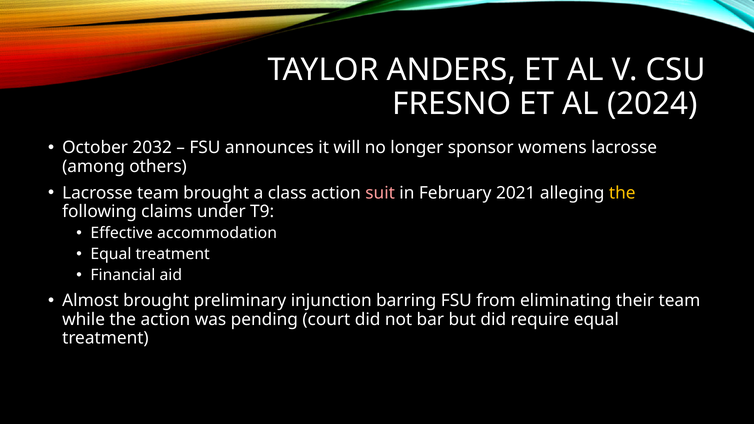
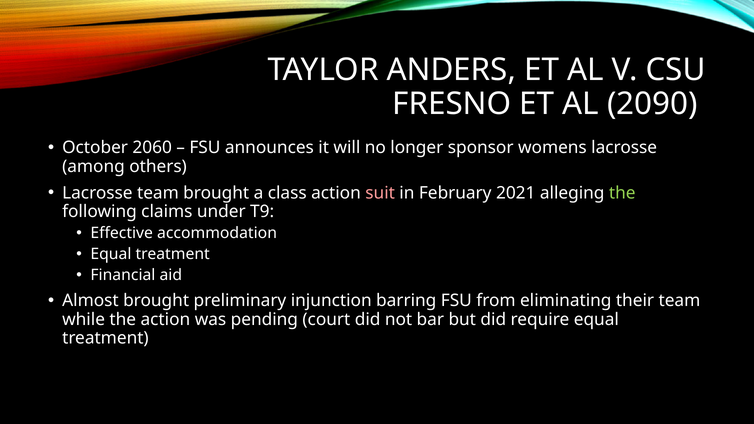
2024: 2024 -> 2090 (652, 104)
2032: 2032 -> 2060 (152, 148)
the colour: yellow -> light green (622, 193)
